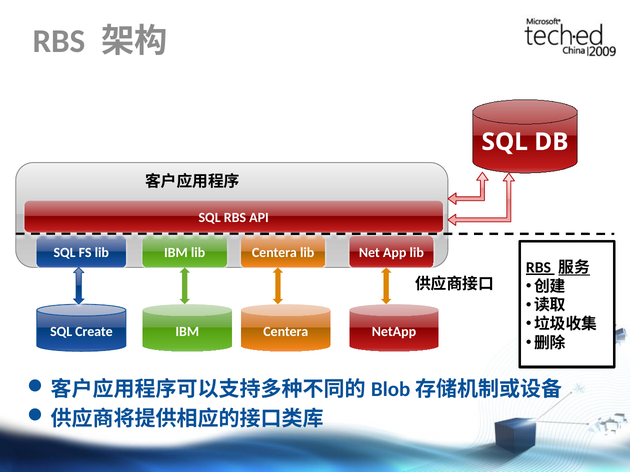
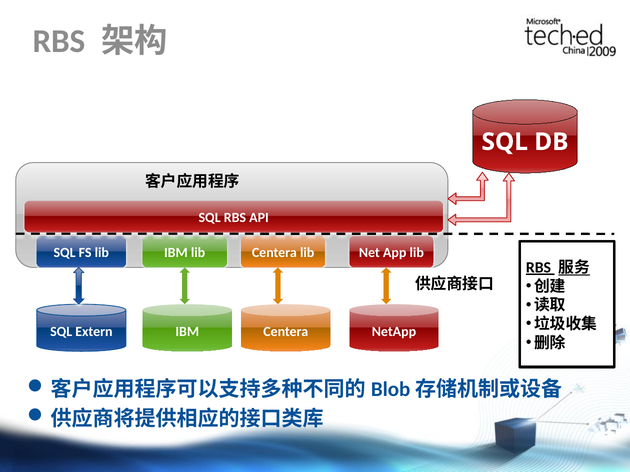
Create: Create -> Extern (94, 332)
